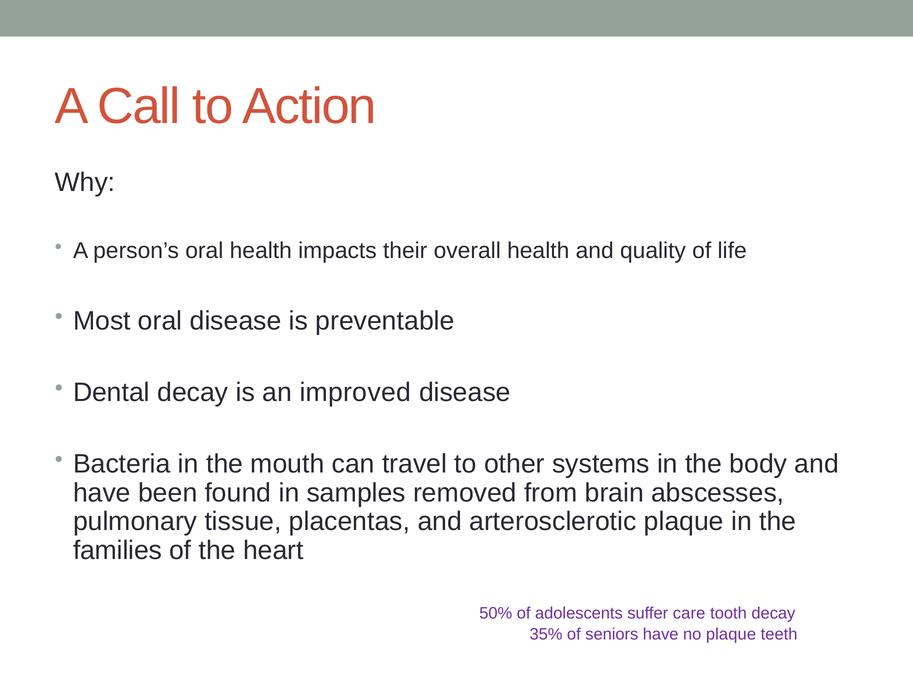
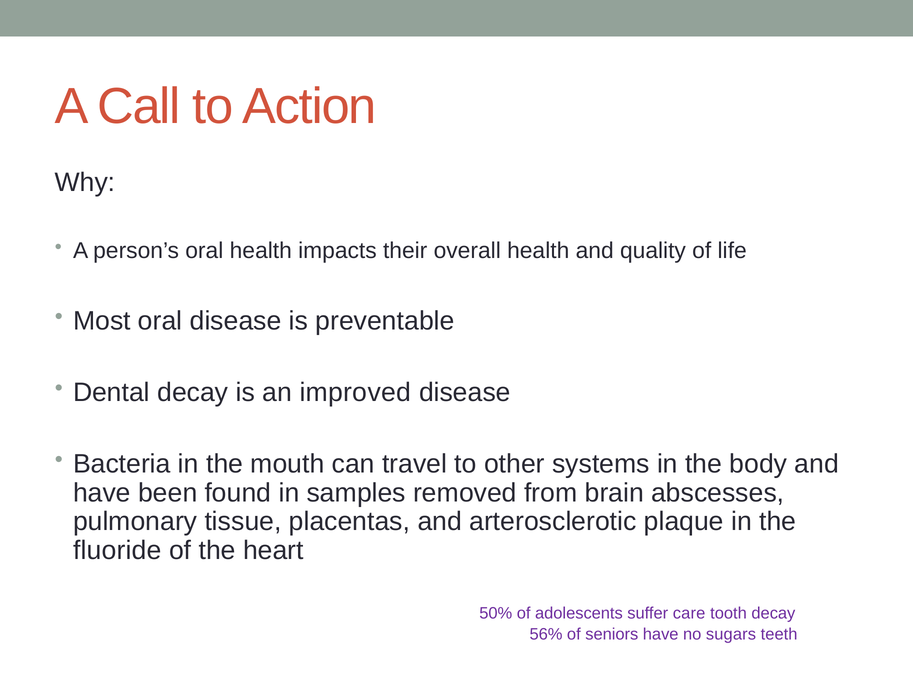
families: families -> fluoride (117, 550)
35%: 35% -> 56% (546, 634)
no plaque: plaque -> sugars (731, 634)
